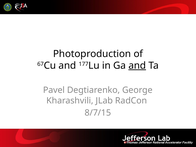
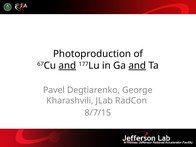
and underline: none -> present (67, 66)
